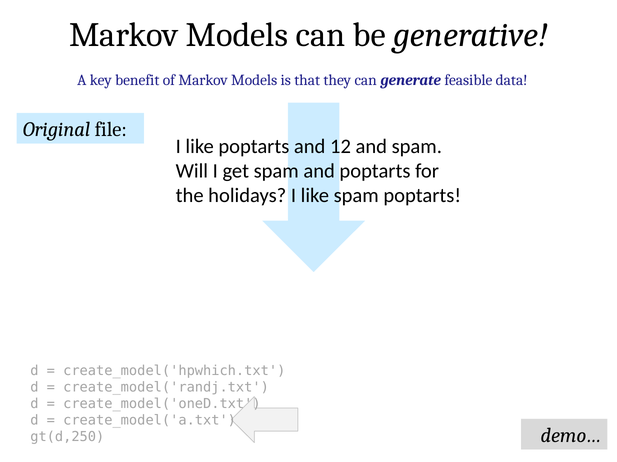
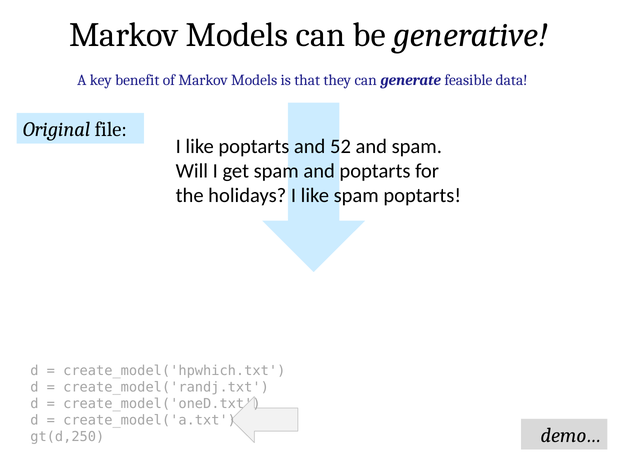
12: 12 -> 52 (341, 147)
